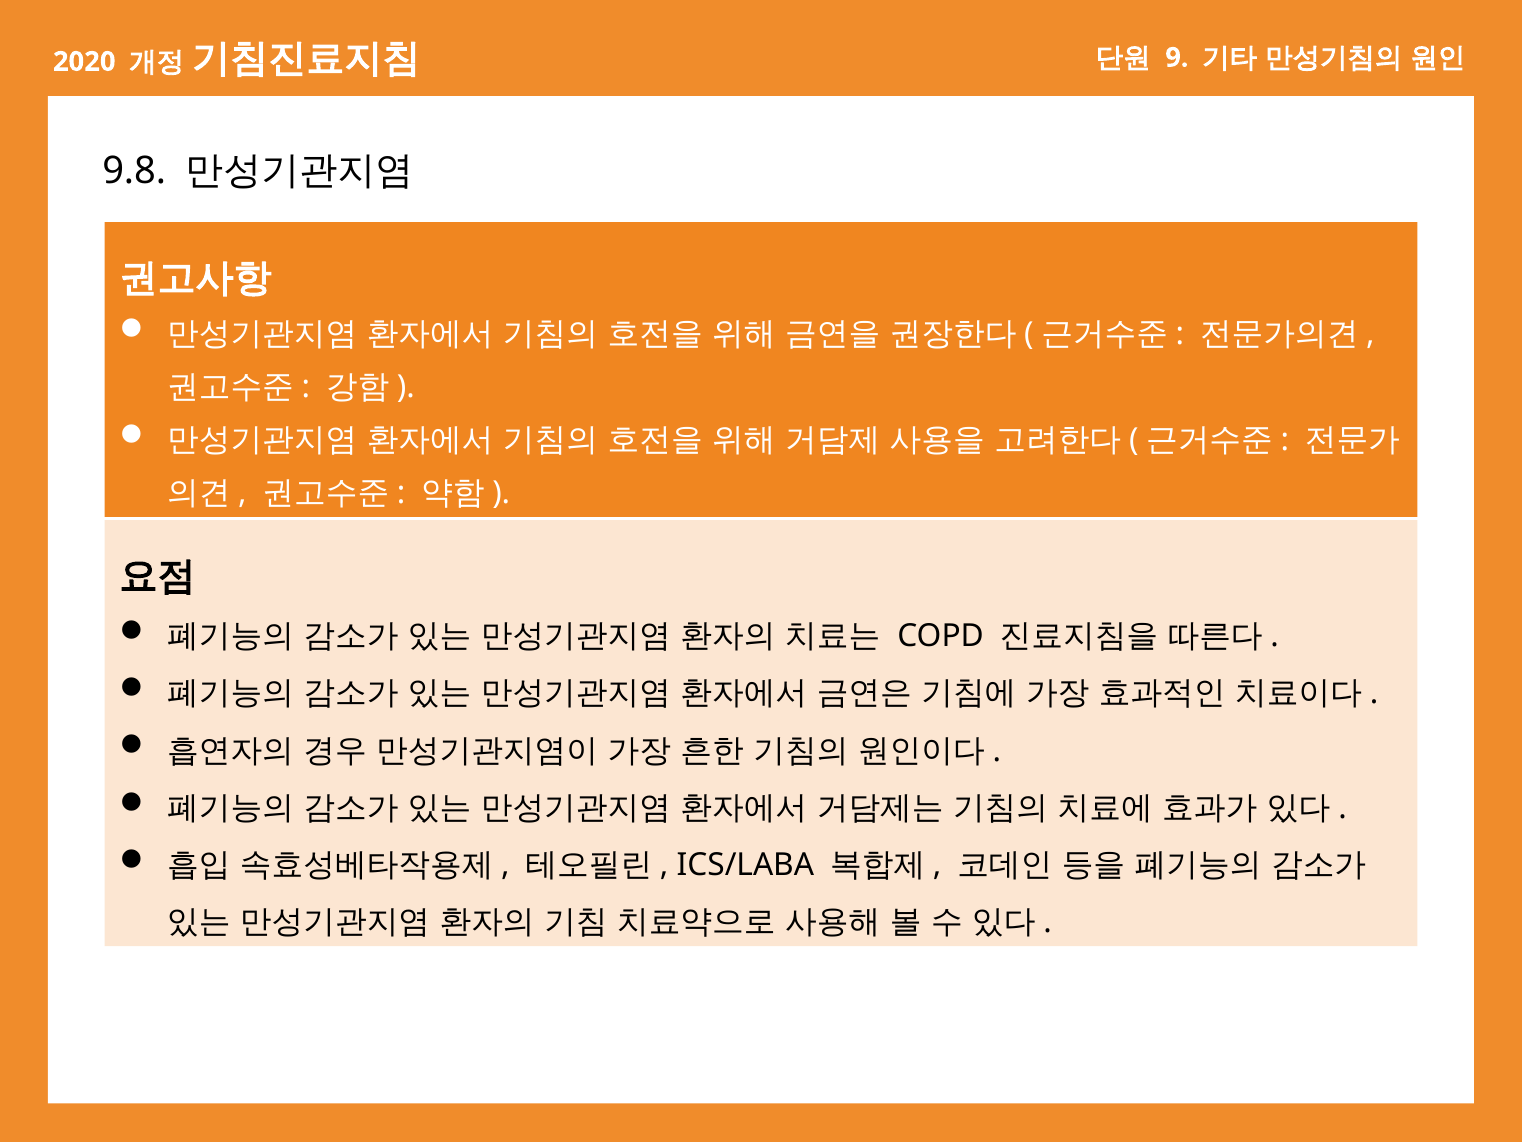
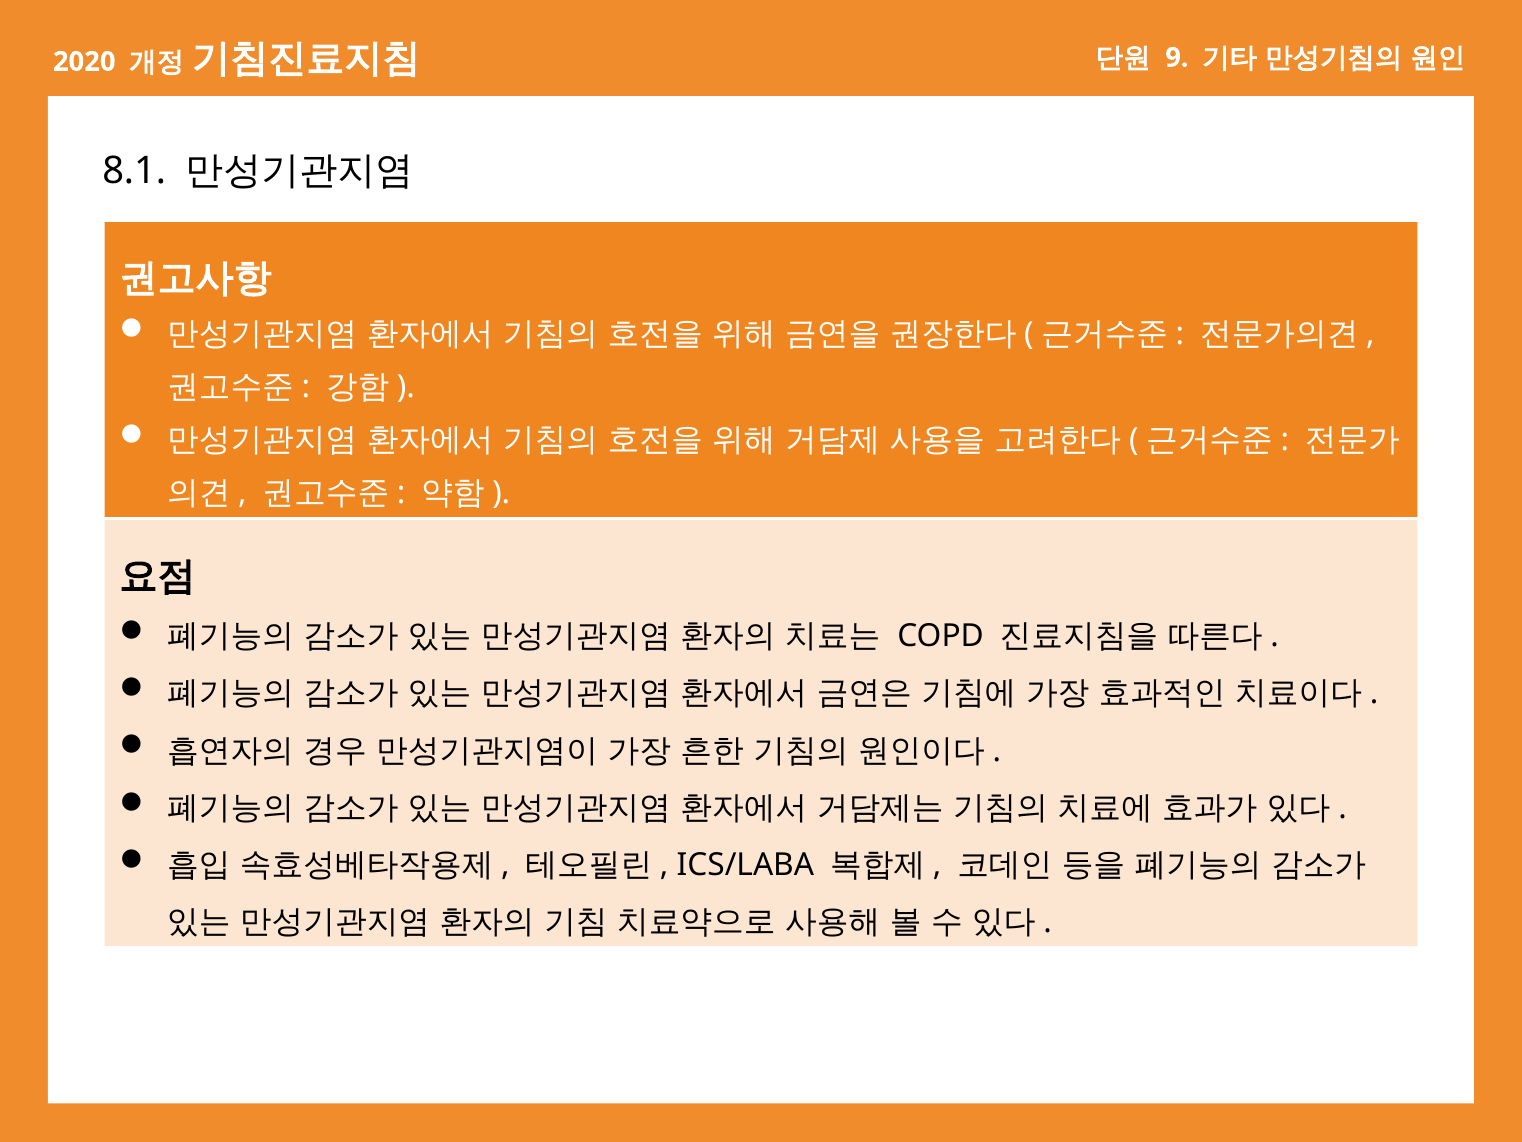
9.8: 9.8 -> 8.1 (134, 171)
